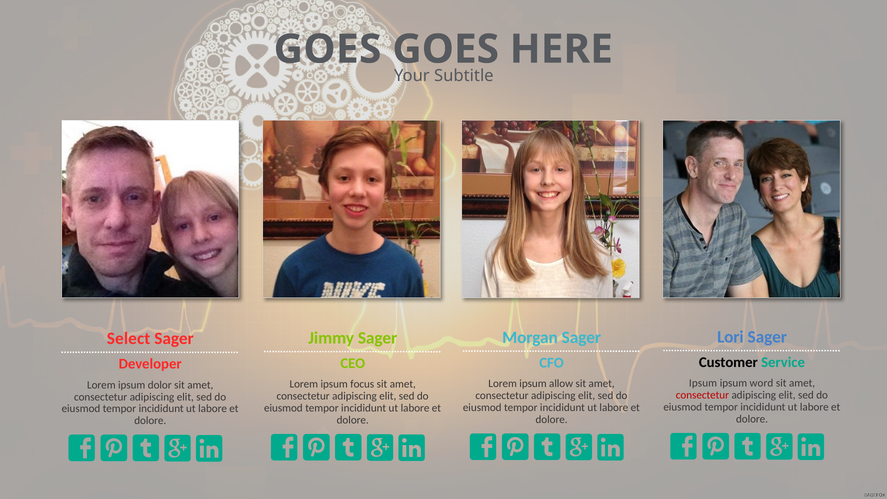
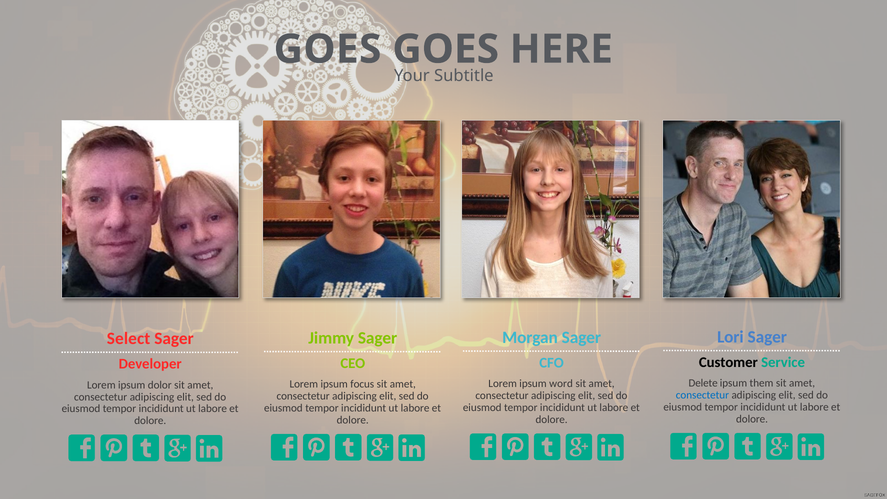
Ipsum: Ipsum -> Delete (703, 383)
word: word -> them (761, 383)
allow: allow -> word (561, 384)
consectetur colour: red -> blue (702, 395)
